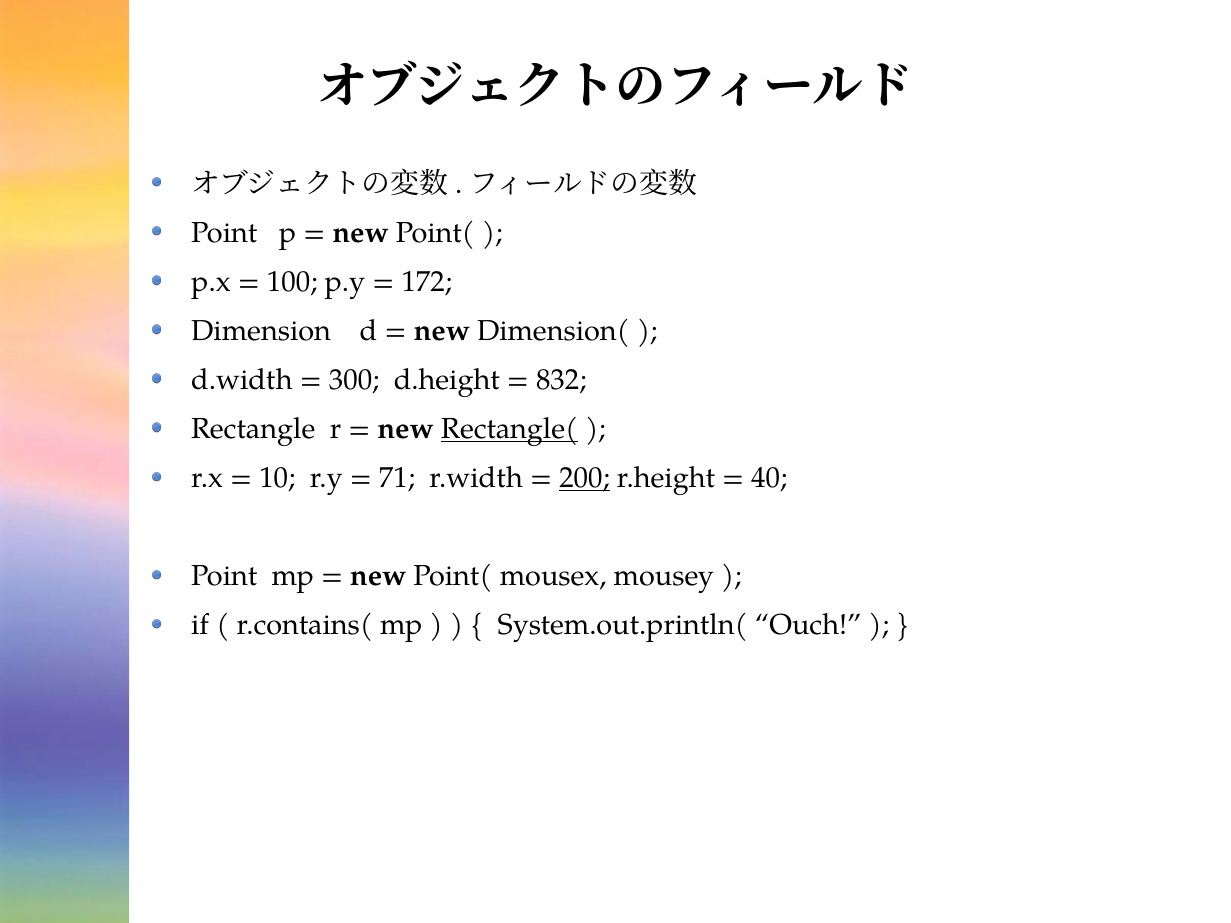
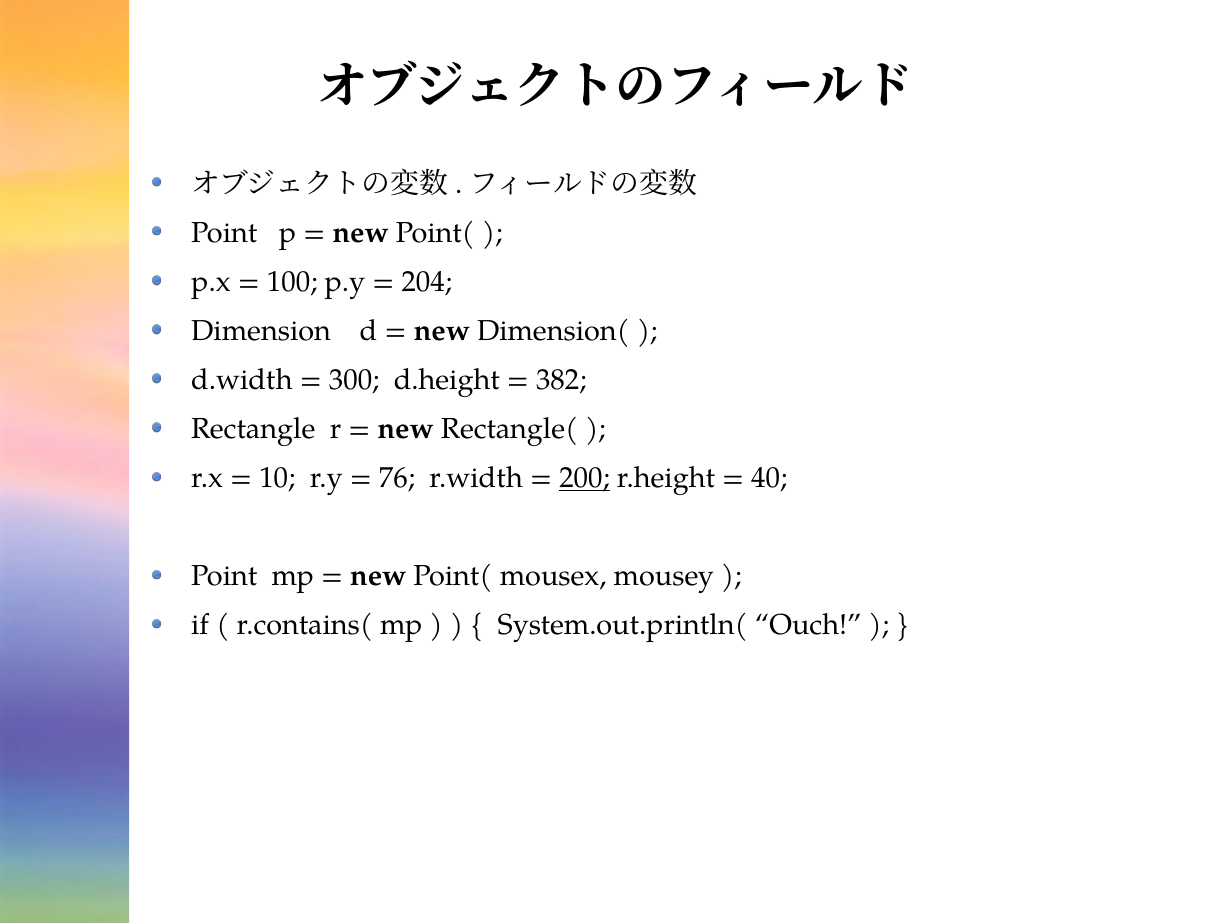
172: 172 -> 204 (427, 282)
832: 832 -> 382 (561, 380)
Rectangle( underline: present -> none (510, 429)
71: 71 -> 76 (397, 478)
